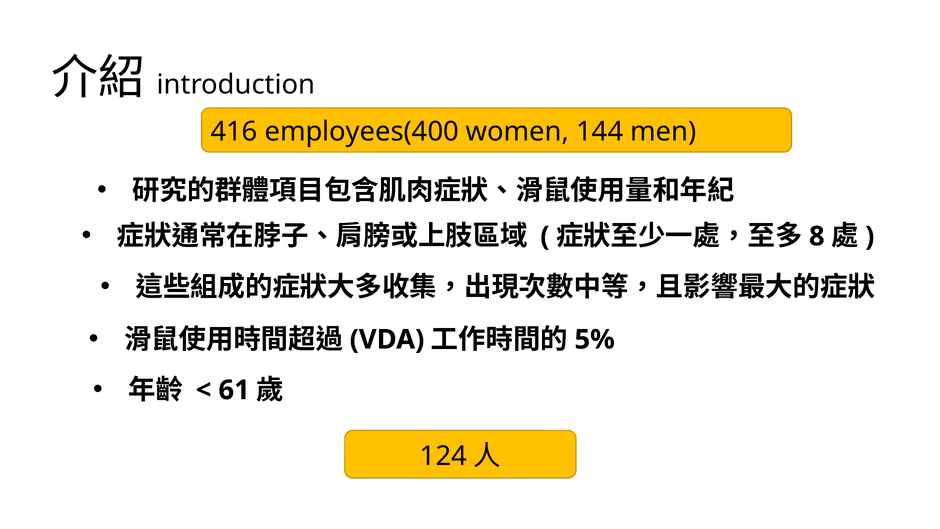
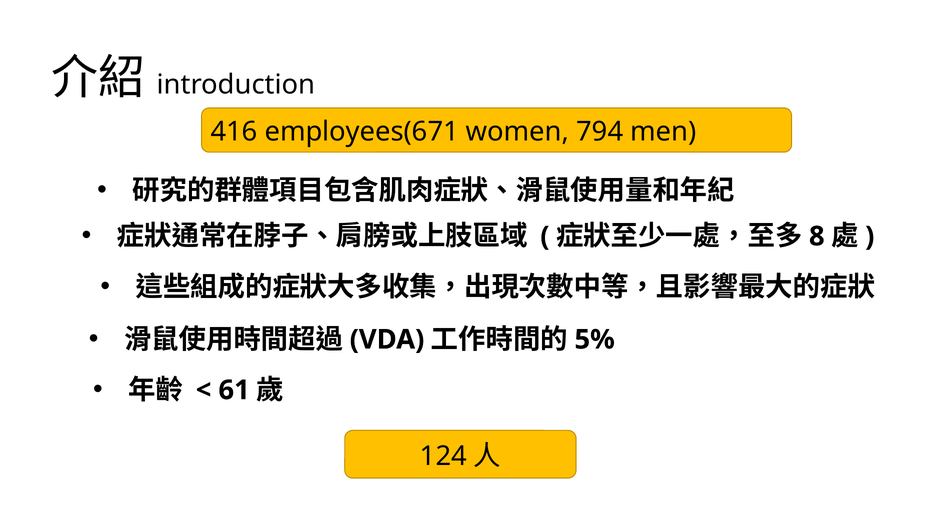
employees(400: employees(400 -> employees(671 (362, 132)
144: 144 -> 794 (600, 132)
